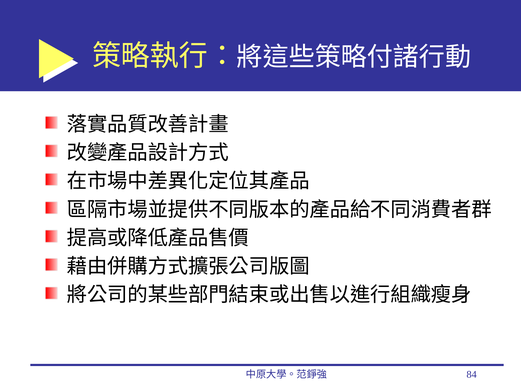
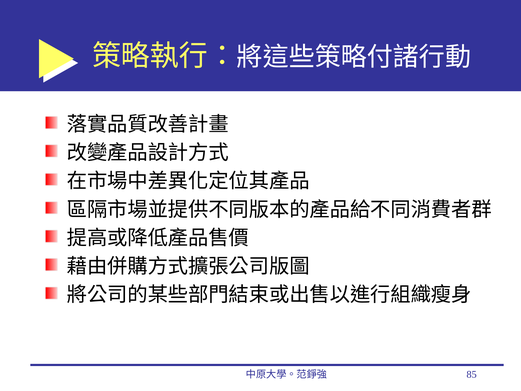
84: 84 -> 85 (472, 374)
